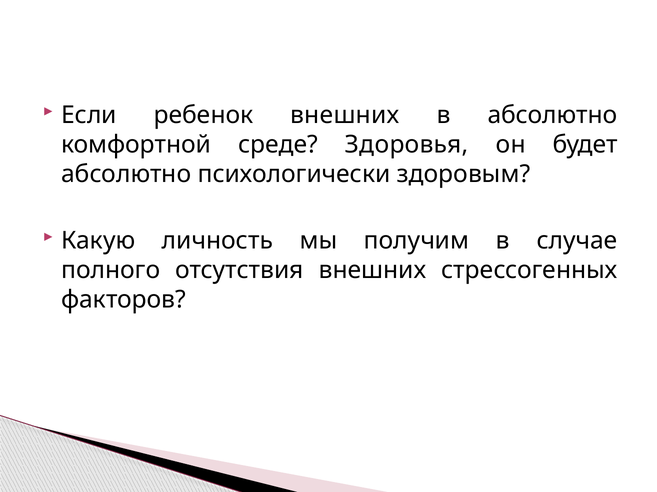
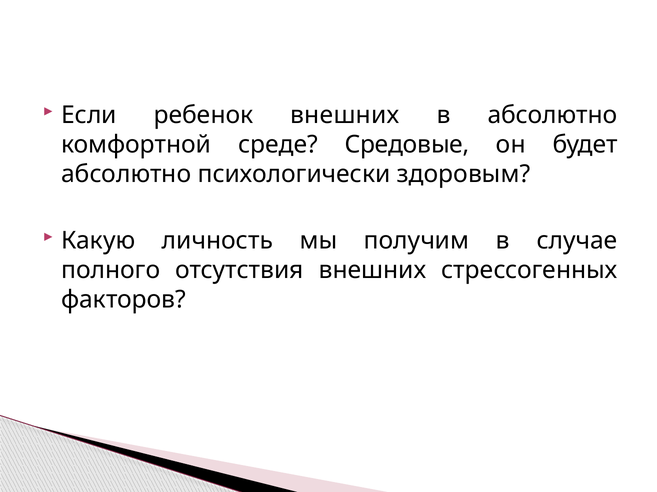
Здоровья: Здоровья -> Средовые (407, 145)
